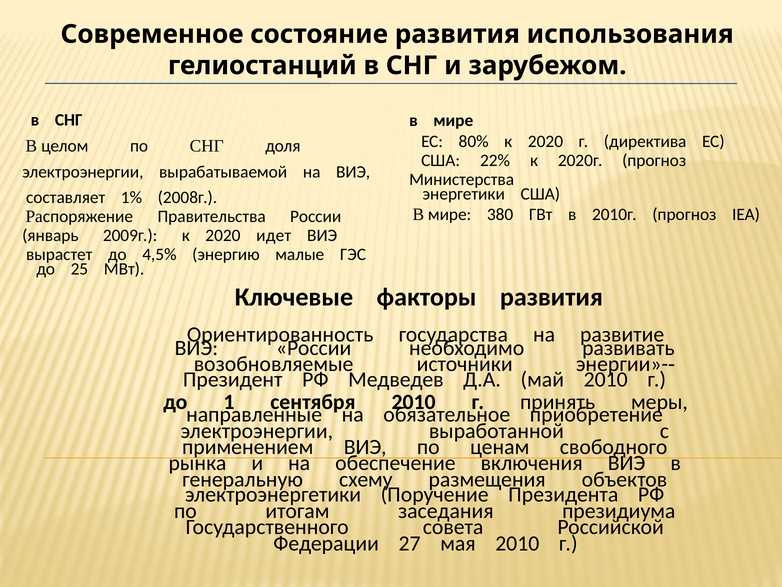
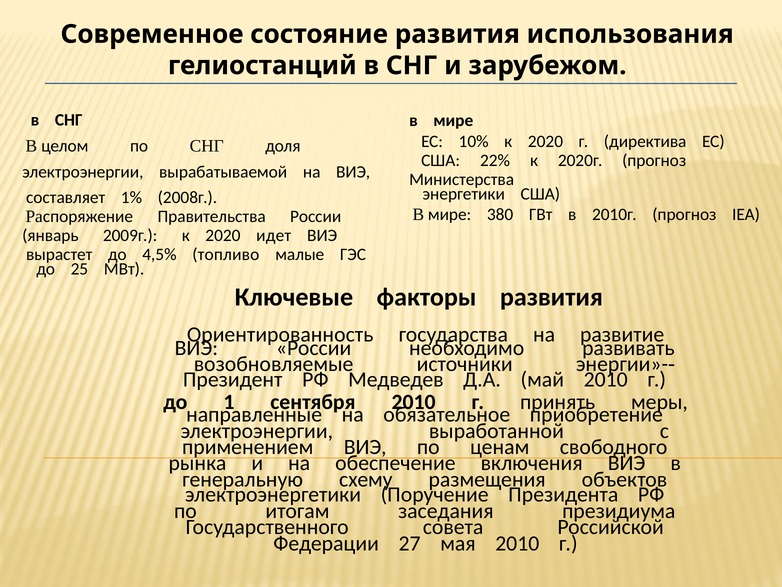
80%: 80% -> 10% (474, 141)
энергию: энергию -> топливо (226, 255)
